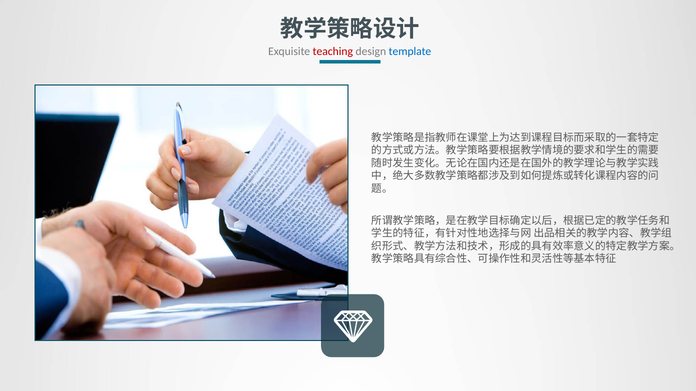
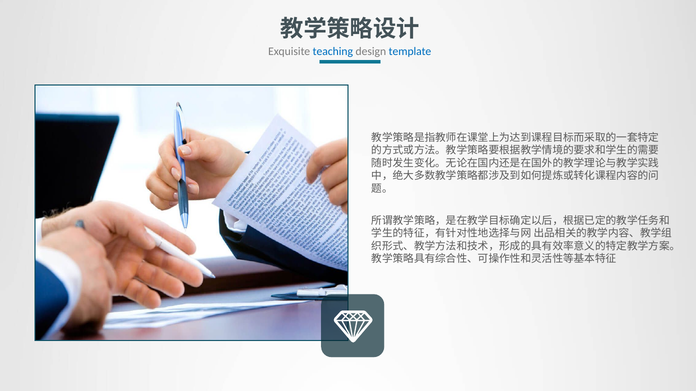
teaching colour: red -> blue (333, 51)
